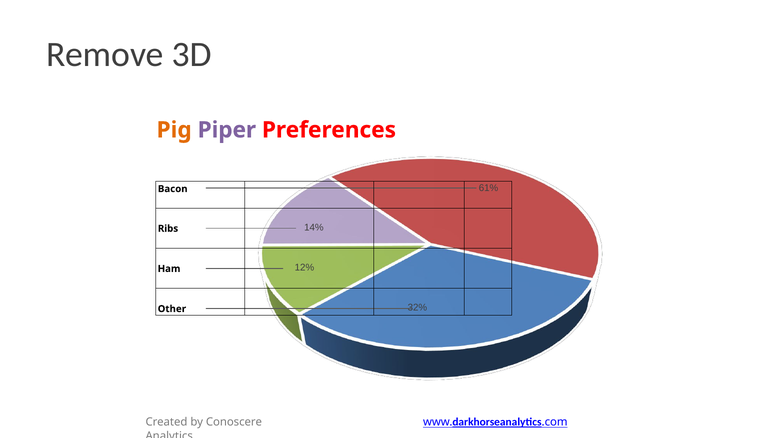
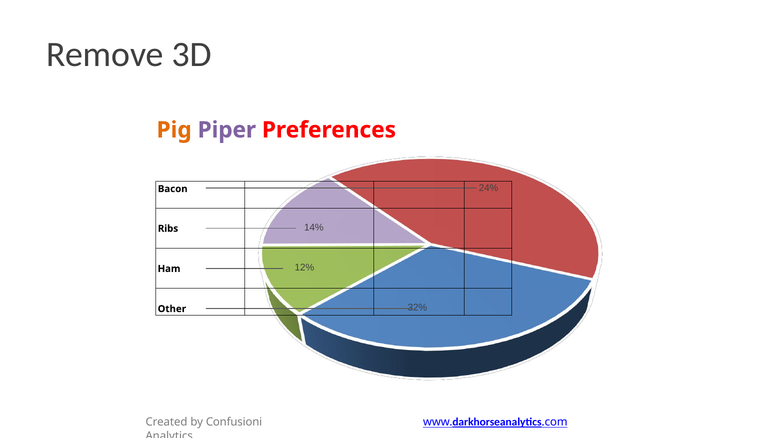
61%: 61% -> 24% (488, 188)
Conoscere: Conoscere -> Confusioni (234, 422)
